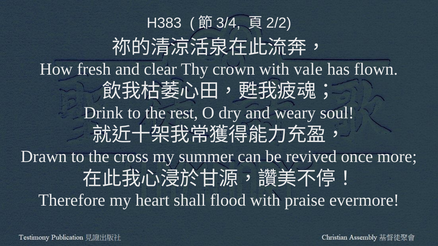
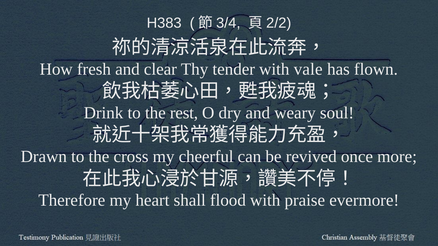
crown: crown -> tender (234, 69)
summer: summer -> cheerful (206, 157)
